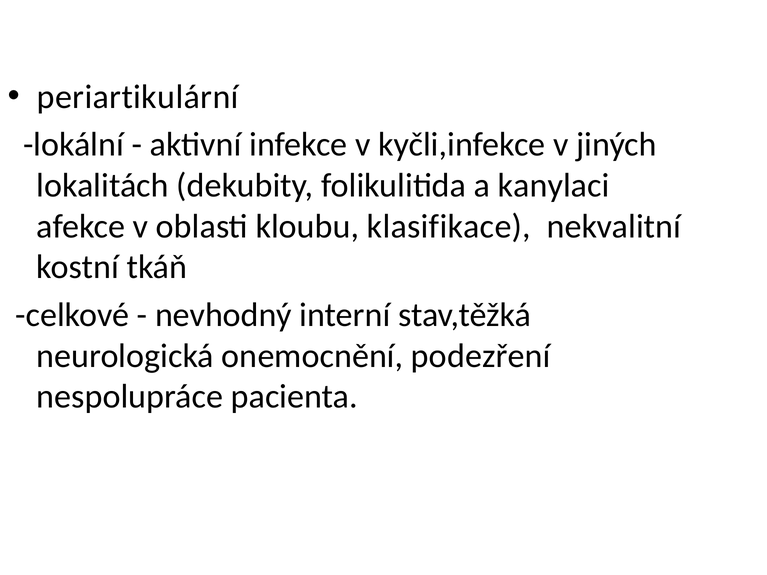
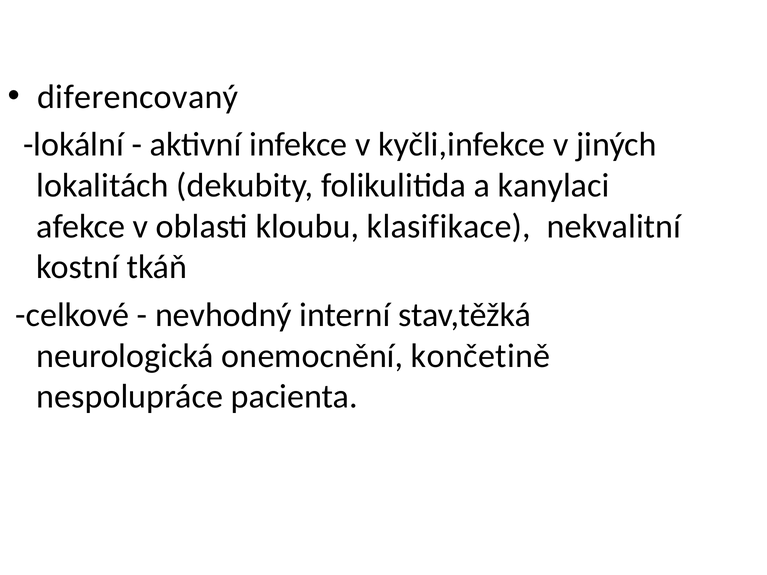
periartikulární: periartikulární -> diferencovaný (138, 97)
podezření: podezření -> končetině (481, 356)
